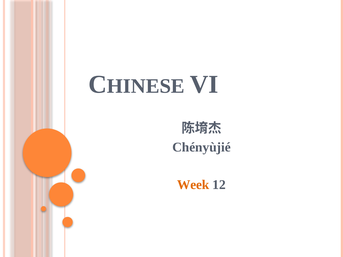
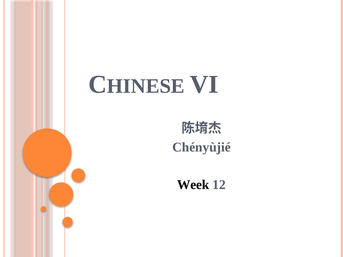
Week colour: orange -> black (193, 185)
